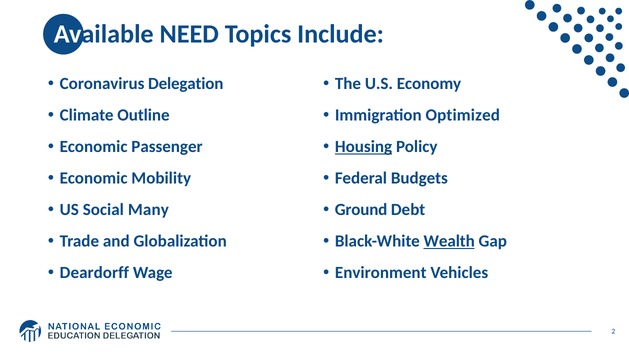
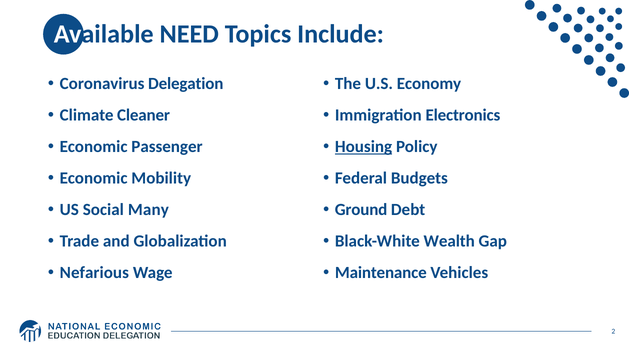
Outline: Outline -> Cleaner (144, 115)
Optimized: Optimized -> Electronics (463, 115)
Wealth underline: present -> none (449, 241)
Deardorff: Deardorff -> Nefarious (94, 273)
Environment: Environment -> Maintenance (381, 273)
